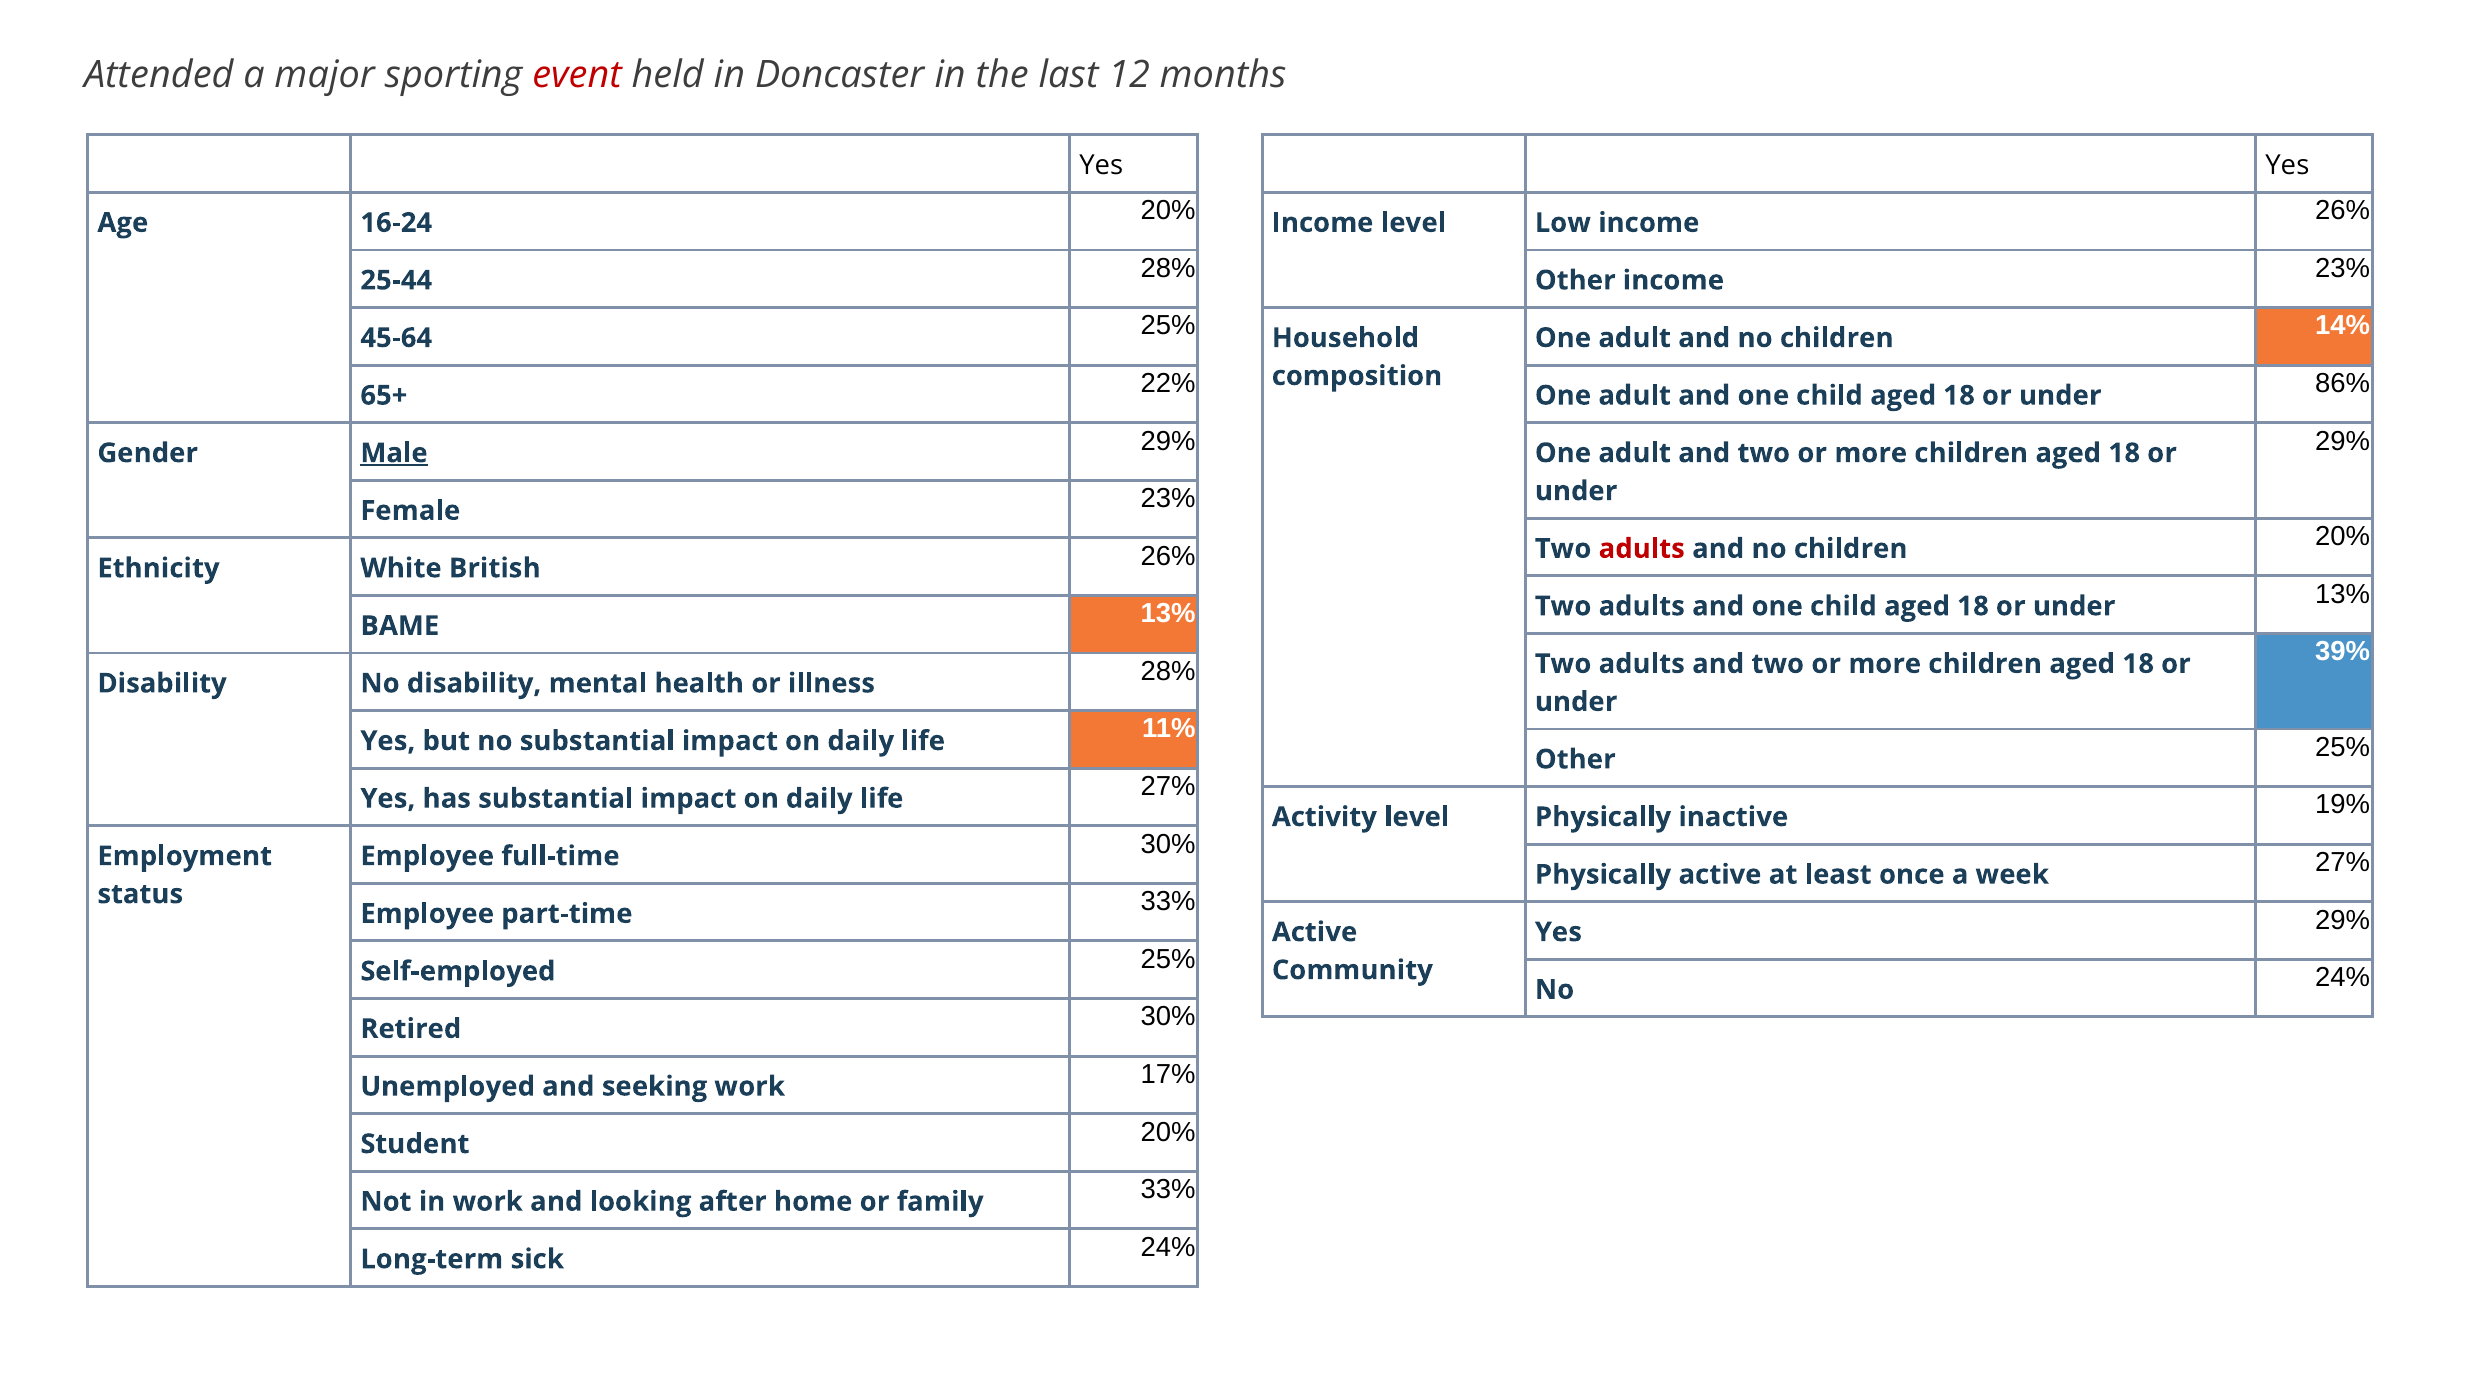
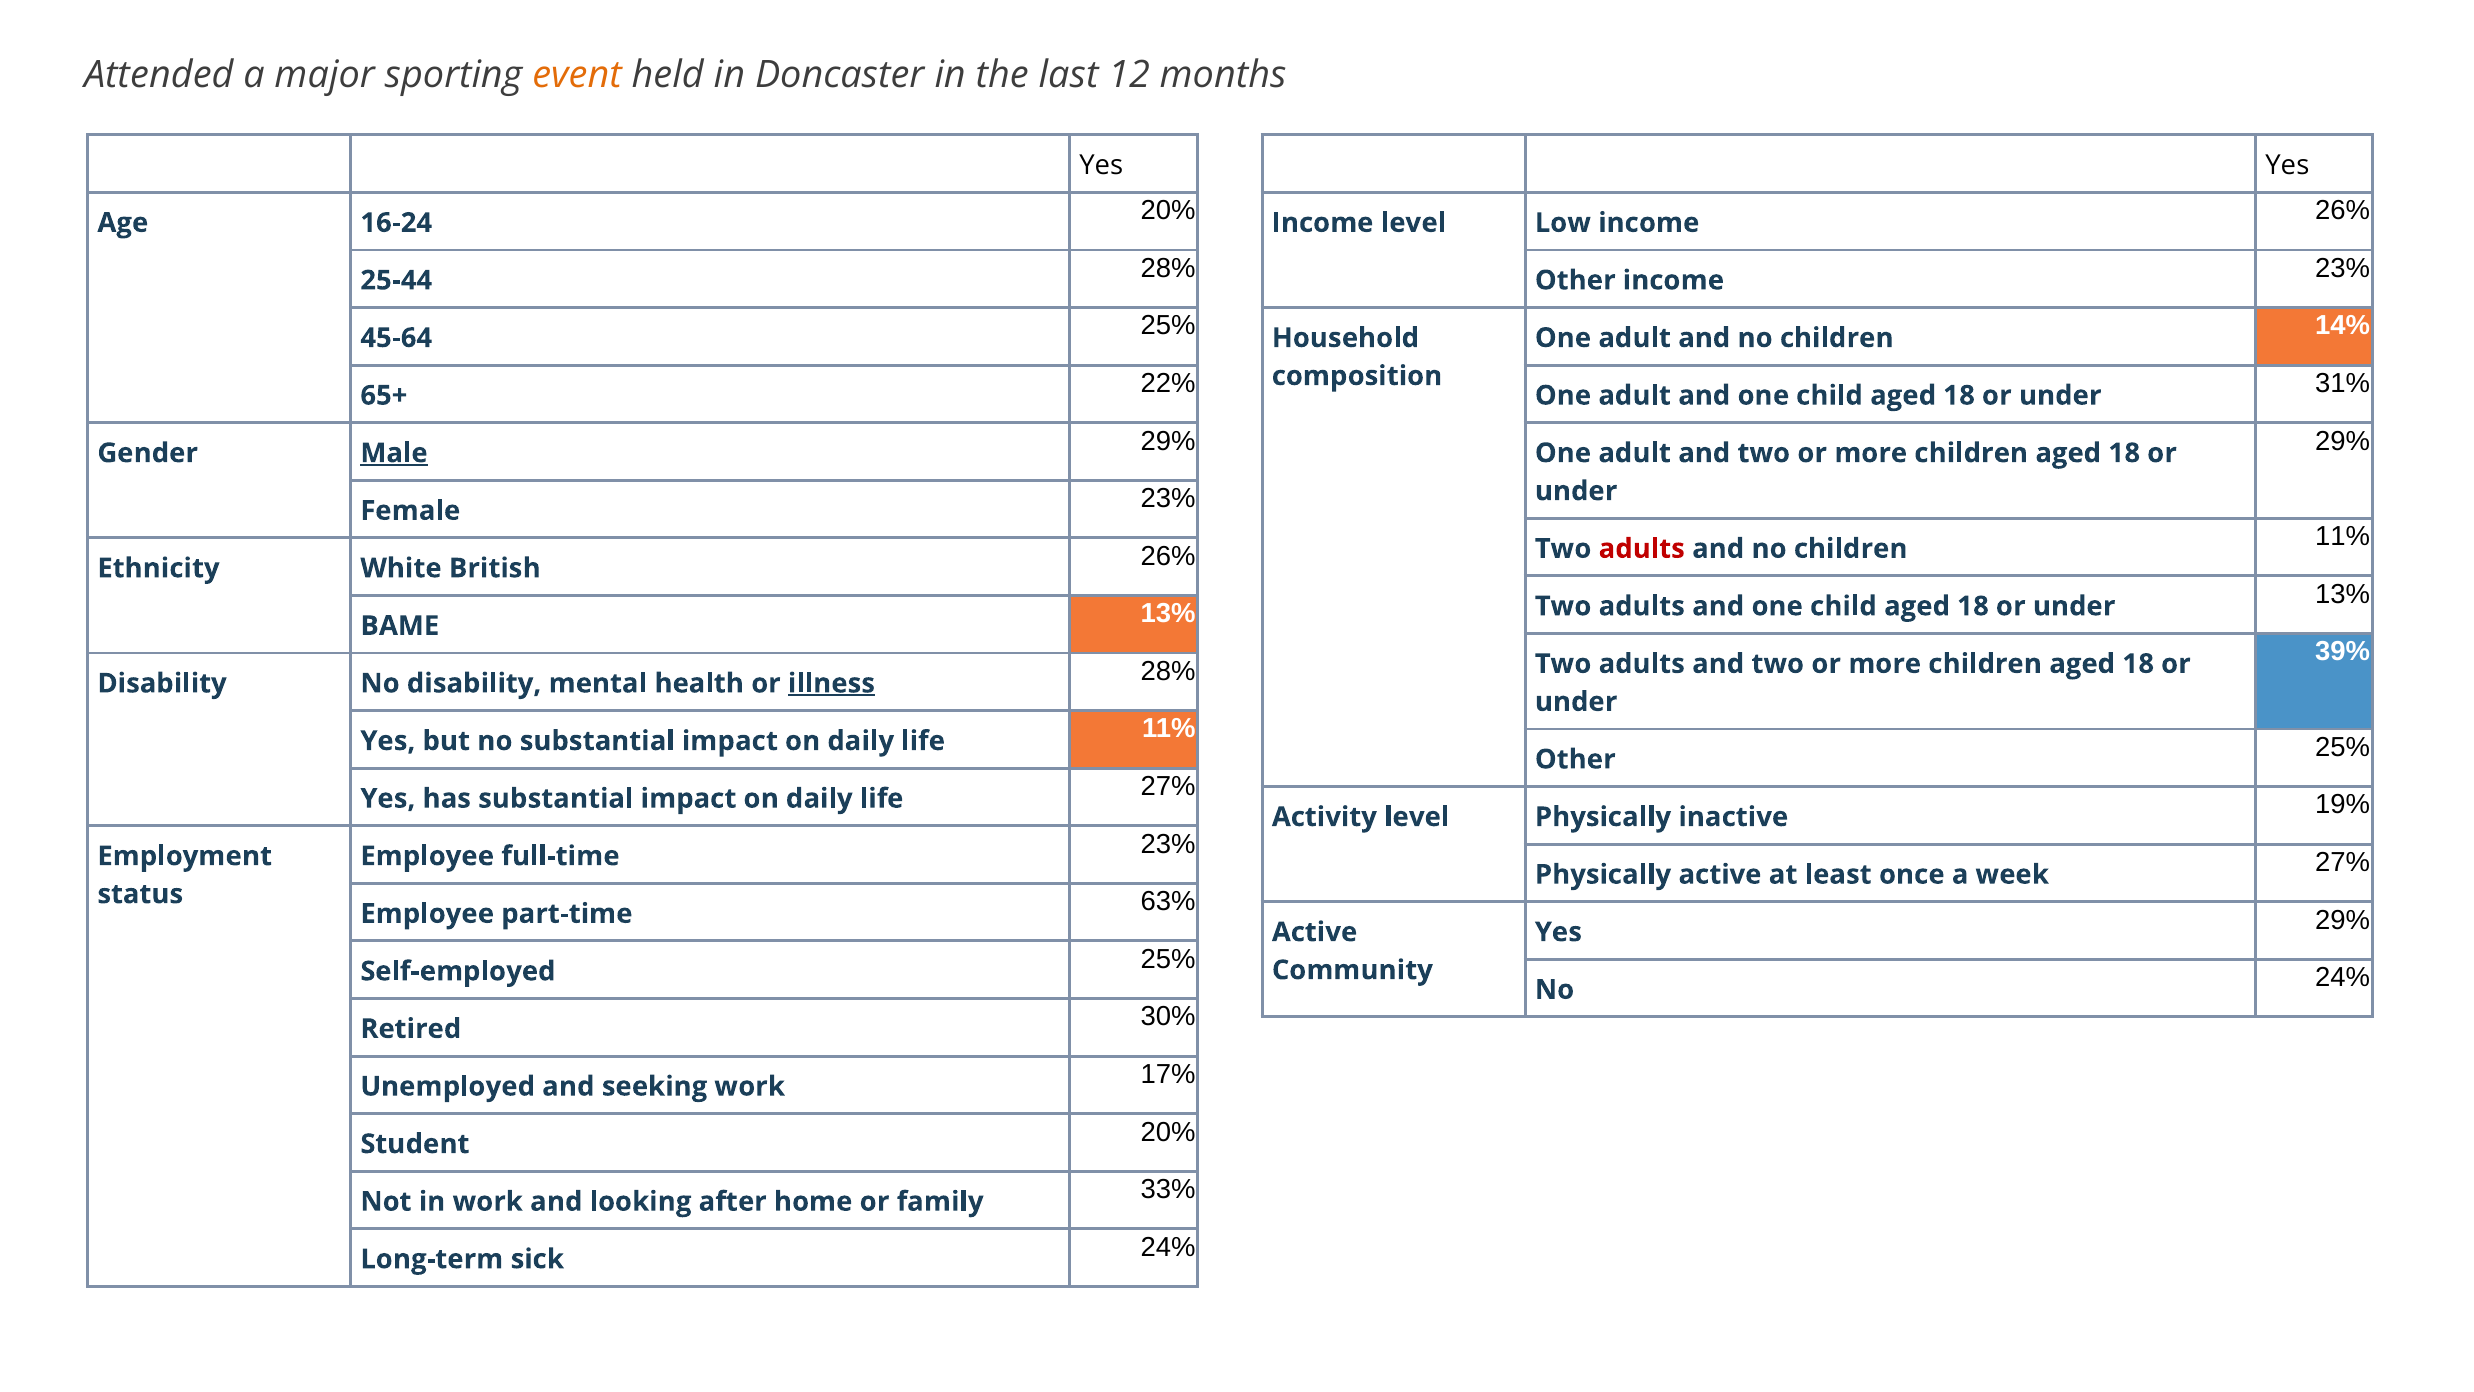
event colour: red -> orange (577, 75)
86%: 86% -> 31% (2342, 383)
children 20%: 20% -> 11% (2342, 536)
illness underline: none -> present (831, 683)
full-time 30%: 30% -> 23% (1168, 844)
part-time 33%: 33% -> 63% (1168, 901)
